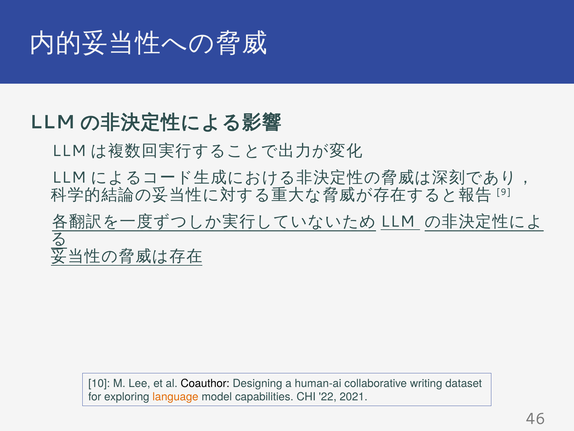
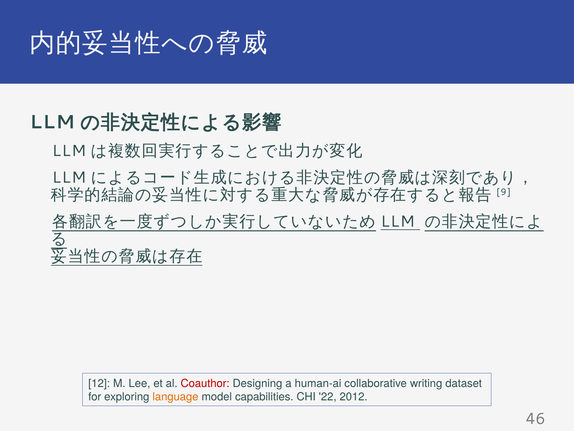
10: 10 -> 12 (99, 383)
Coauthor colour: black -> red (205, 383)
2021: 2021 -> 2012 (354, 396)
